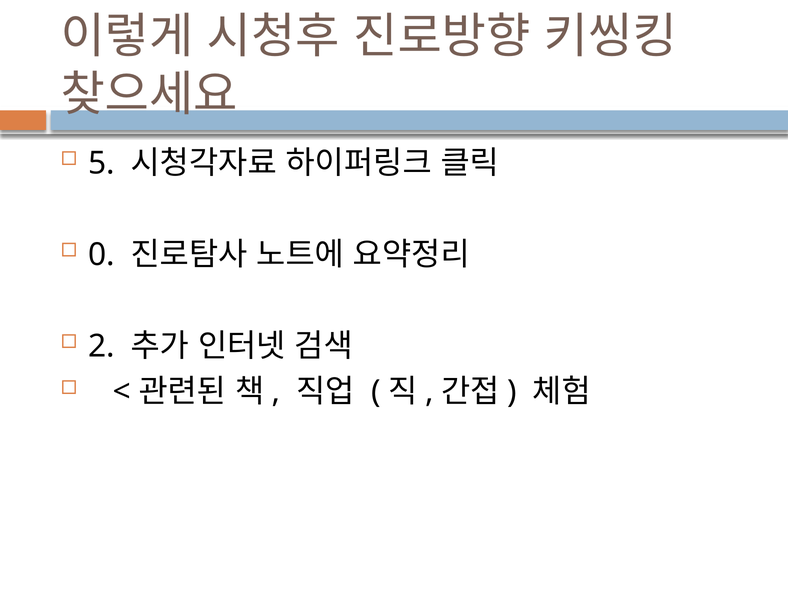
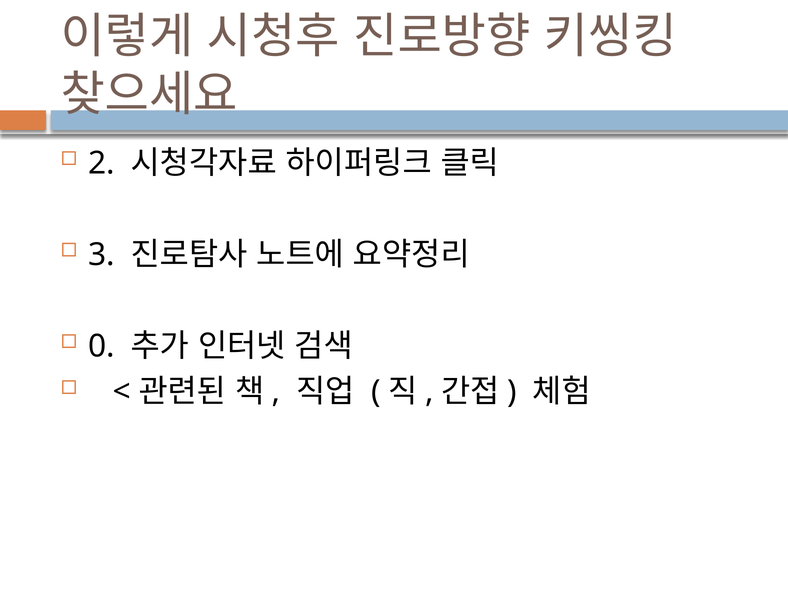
5: 5 -> 2 (101, 163)
0: 0 -> 3 (101, 255)
2: 2 -> 0 (101, 346)
